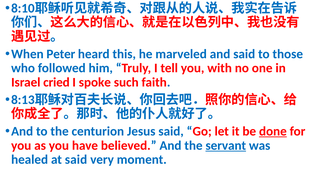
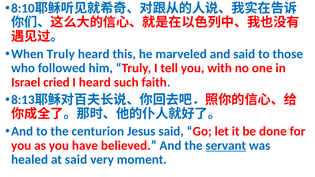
When Peter: Peter -> Truly (61, 54)
I spoke: spoke -> heard (95, 82)
done underline: present -> none (273, 131)
